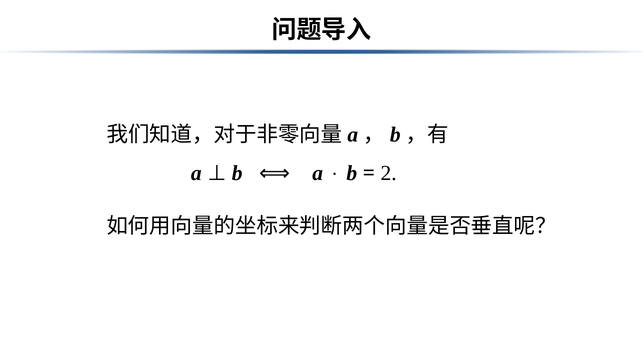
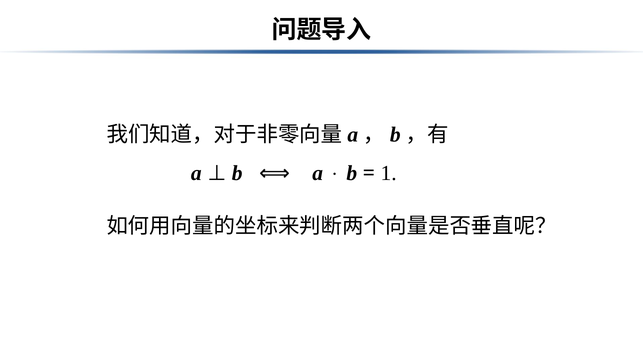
2: 2 -> 1 (389, 174)
